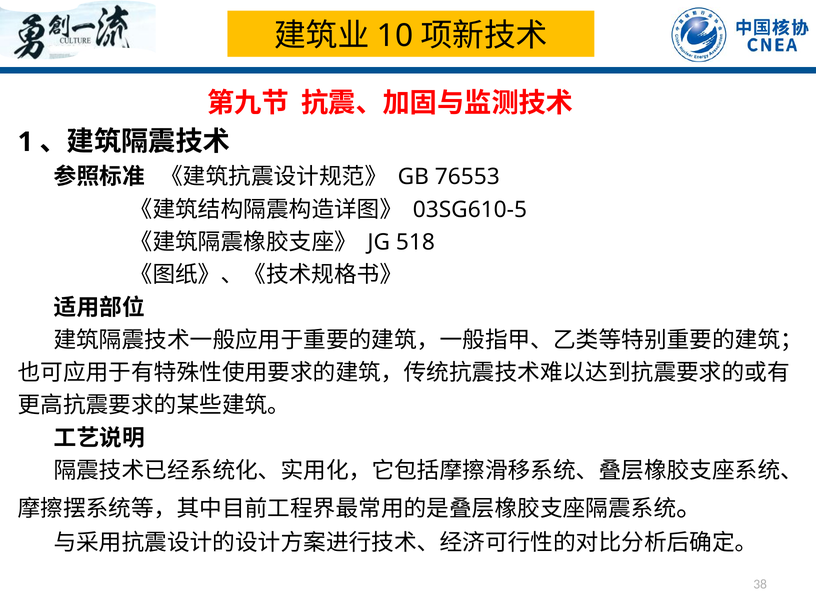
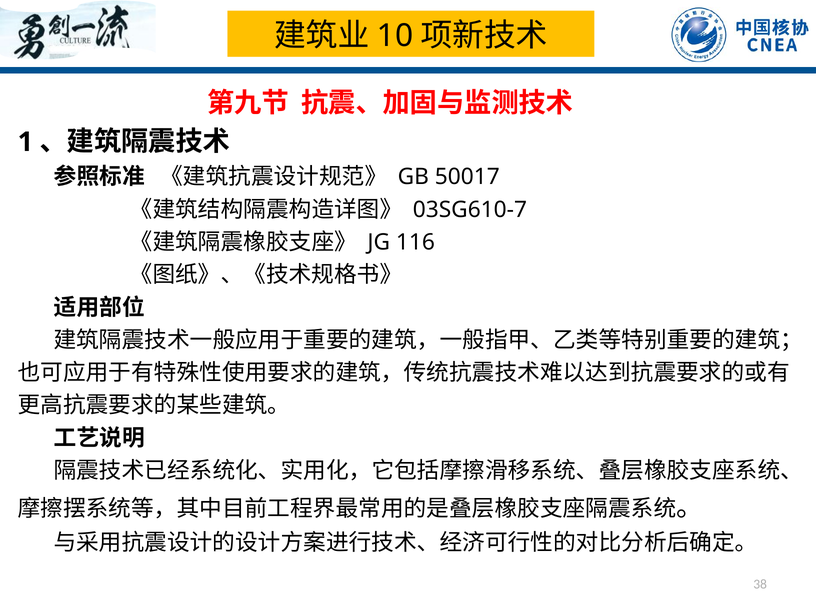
76553: 76553 -> 50017 (467, 177)
03SG610-5: 03SG610-5 -> 03SG610-7 (470, 210)
518: 518 -> 116 (415, 242)
